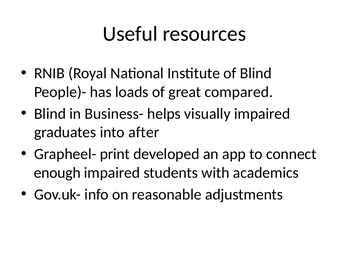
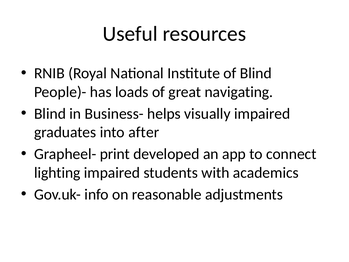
compared: compared -> navigating (239, 92)
enough: enough -> lighting (57, 173)
